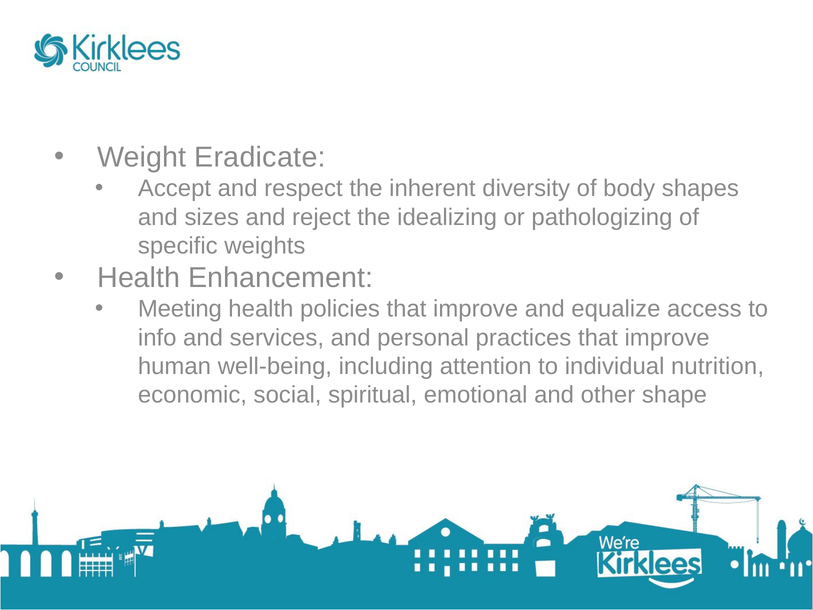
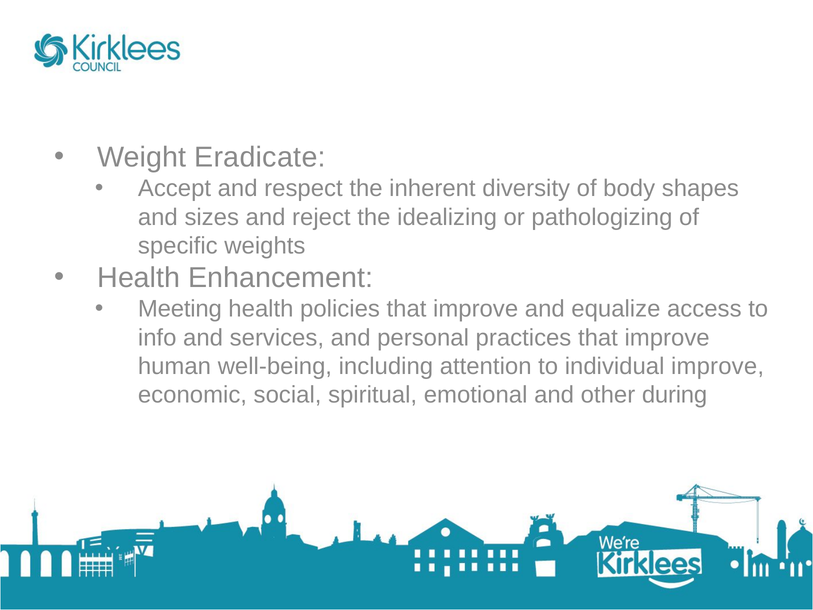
individual nutrition: nutrition -> improve (718, 366)
shape: shape -> during (675, 395)
